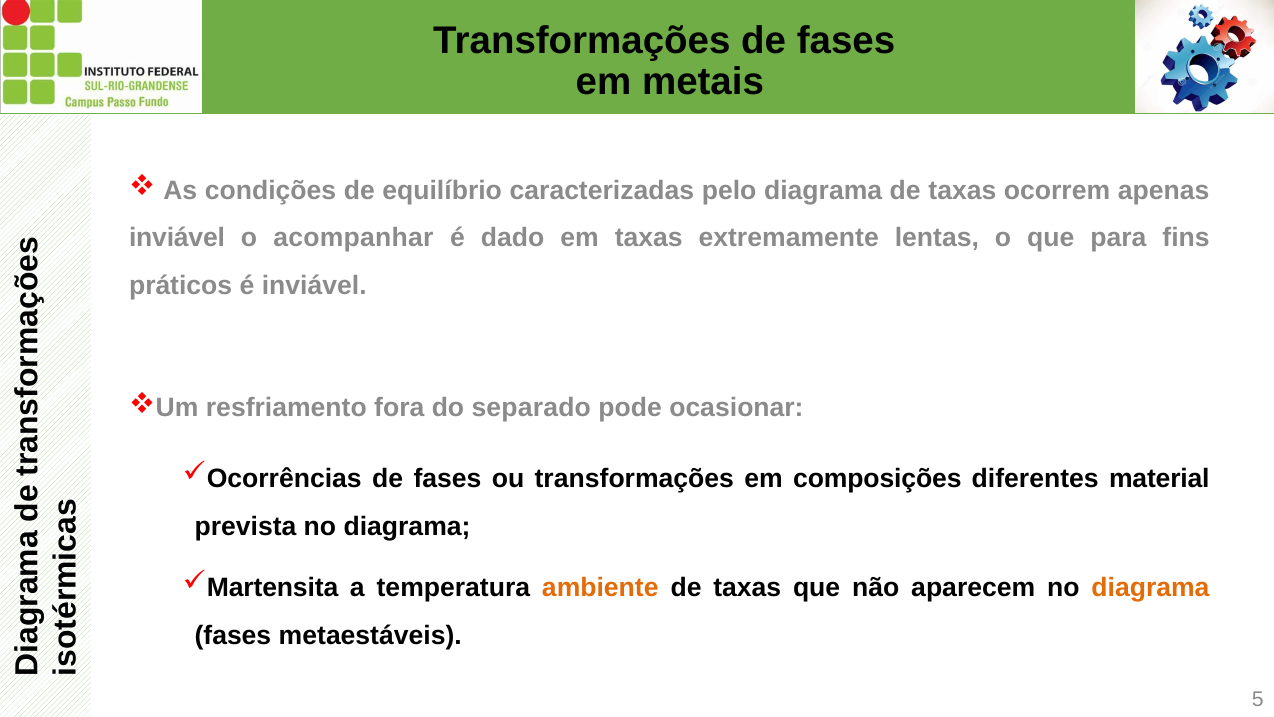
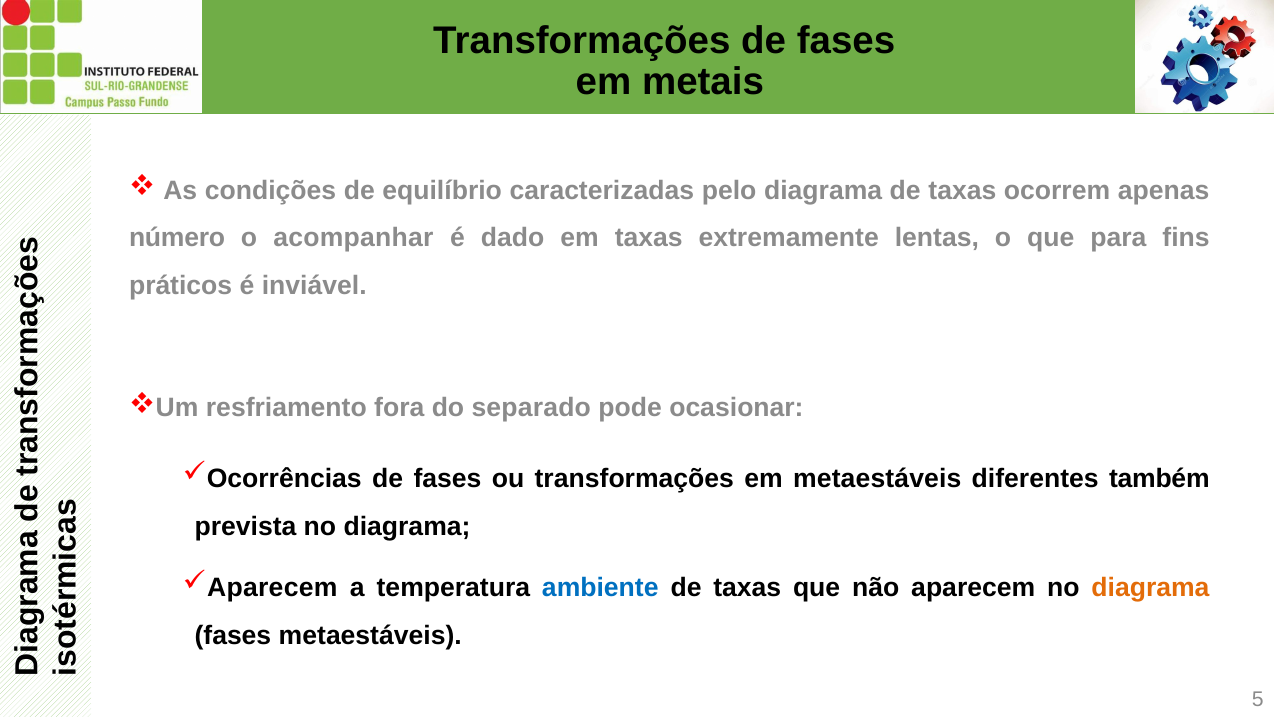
inviável: inviável -> número (177, 238)
em composições: composições -> metaestáveis (877, 479)
material: material -> também (1159, 479)
Martensita: Martensita -> Aparecem (272, 587)
ambiente colour: orange -> blue (600, 587)
